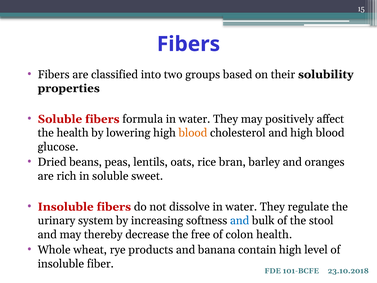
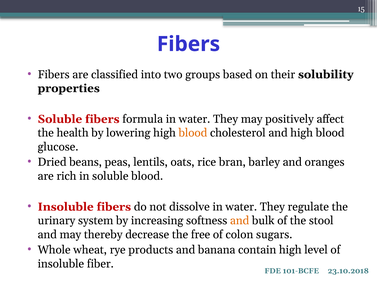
soluble sweet: sweet -> blood (147, 176)
and colour: blue -> orange (240, 220)
colon health: health -> sugars (274, 234)
